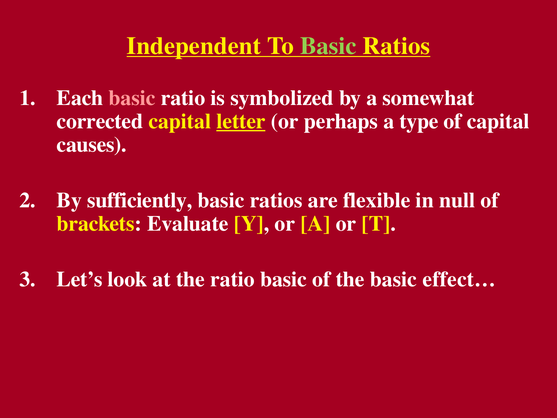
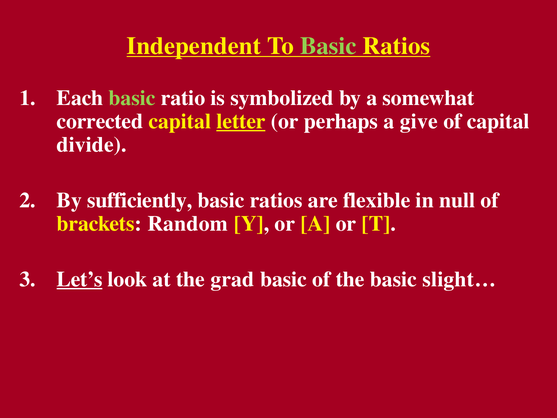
basic colour: pink -> light green (132, 98)
type: type -> give (419, 121)
causes: causes -> divide (92, 145)
Evaluate: Evaluate -> Random (188, 224)
Let’s underline: none -> present (80, 279)
the ratio: ratio -> grad (232, 279)
effect…: effect… -> slight… (459, 279)
